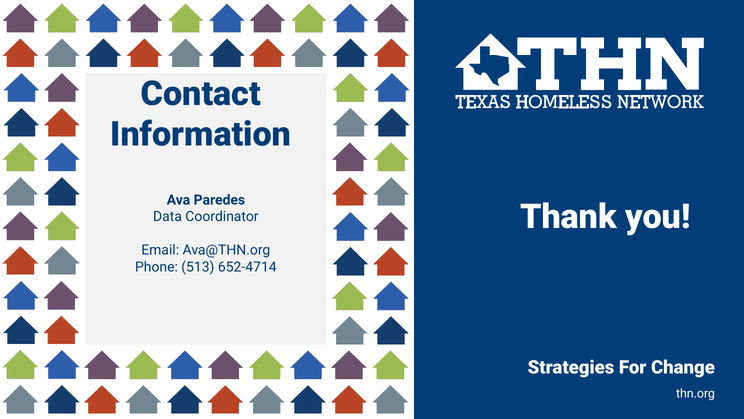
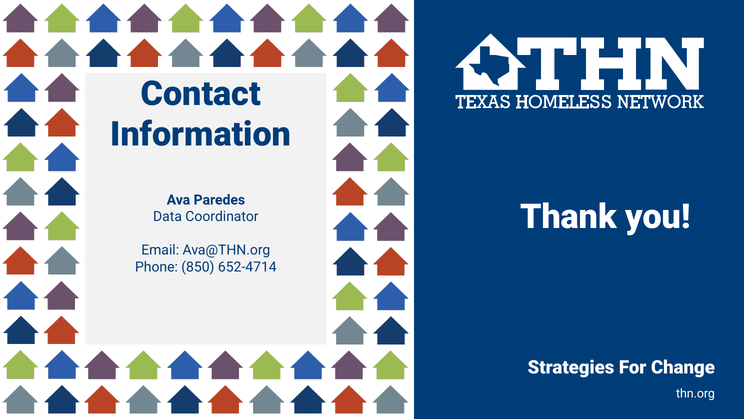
513: 513 -> 850 (198, 267)
